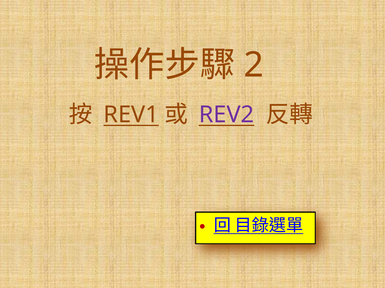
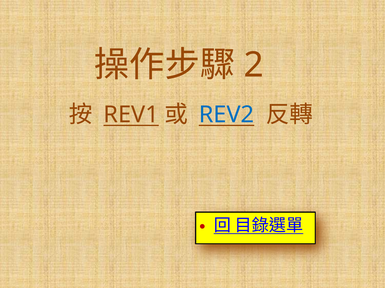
REV2 colour: purple -> blue (226, 115)
